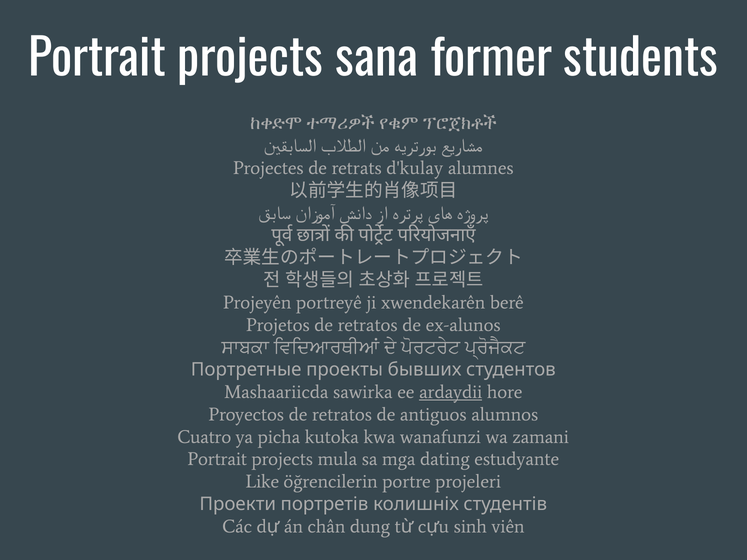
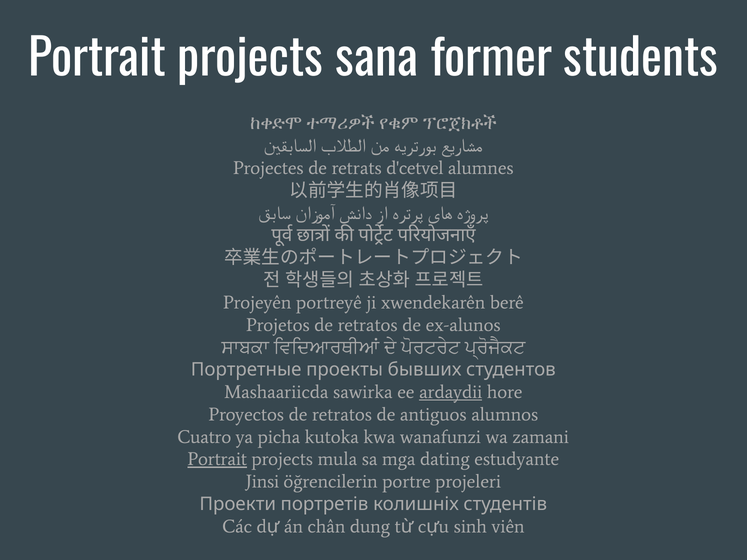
d'kulay: d'kulay -> d'cetvel (415, 168)
Portrait underline: none -> present (217, 459)
Like: Like -> Jinsi (262, 482)
